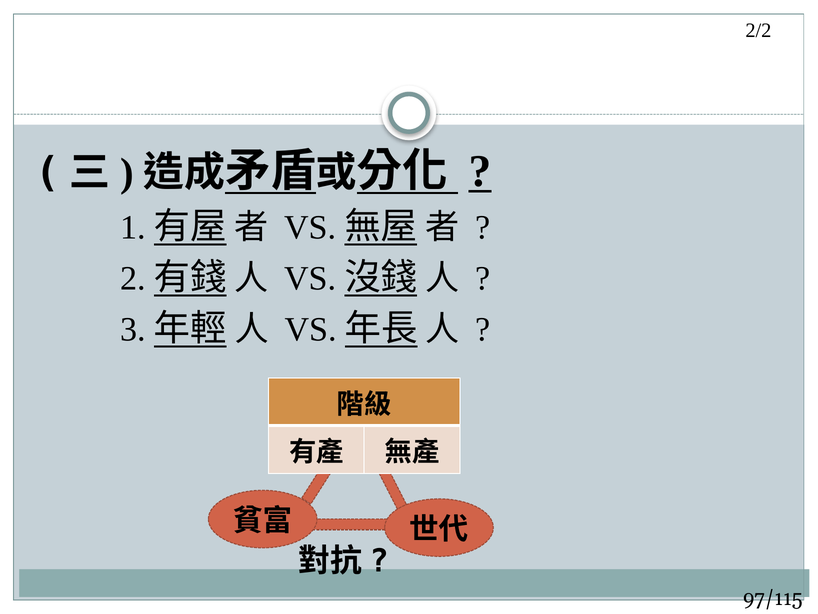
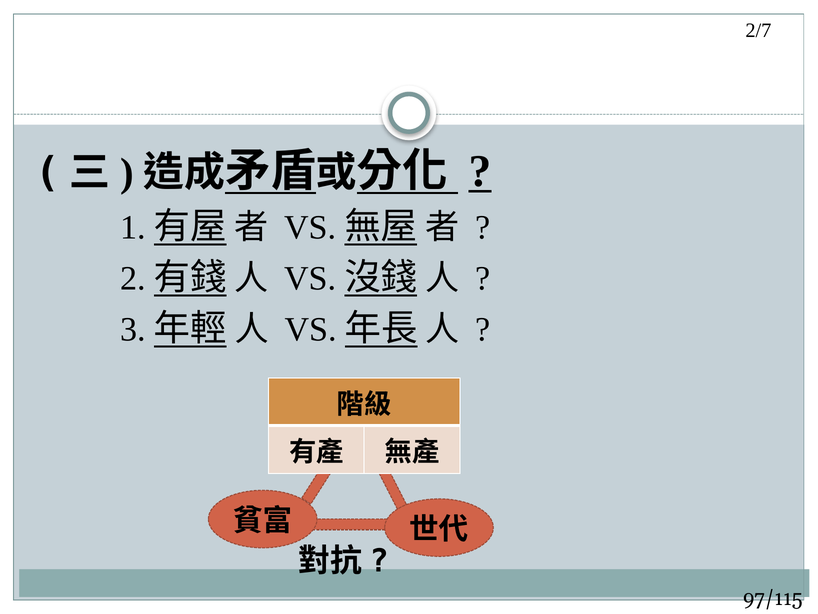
2/2: 2/2 -> 2/7 (758, 31)
